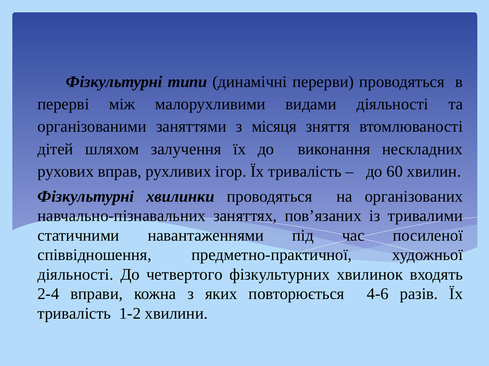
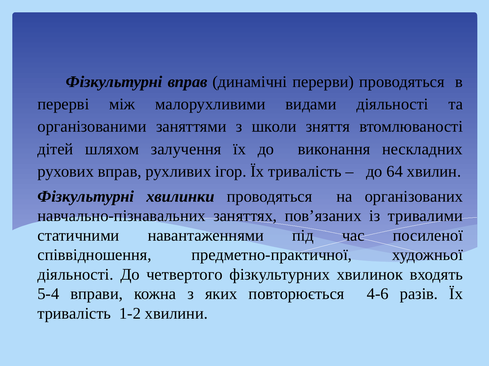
Фізкультурні типи: типи -> вправ (188, 82)
місяця: місяця -> школи (274, 127)
60: 60 -> 64 (395, 172)
2-4: 2-4 -> 5-4 (48, 295)
